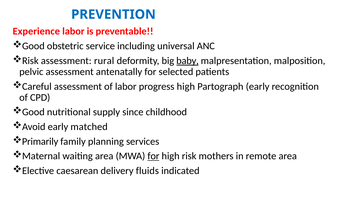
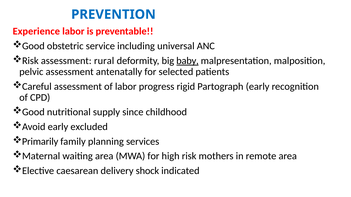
progress high: high -> rigid (186, 87)
matched: matched -> excluded (89, 127)
for underline: present -> none (153, 156)
fluids: fluids -> shock (147, 171)
